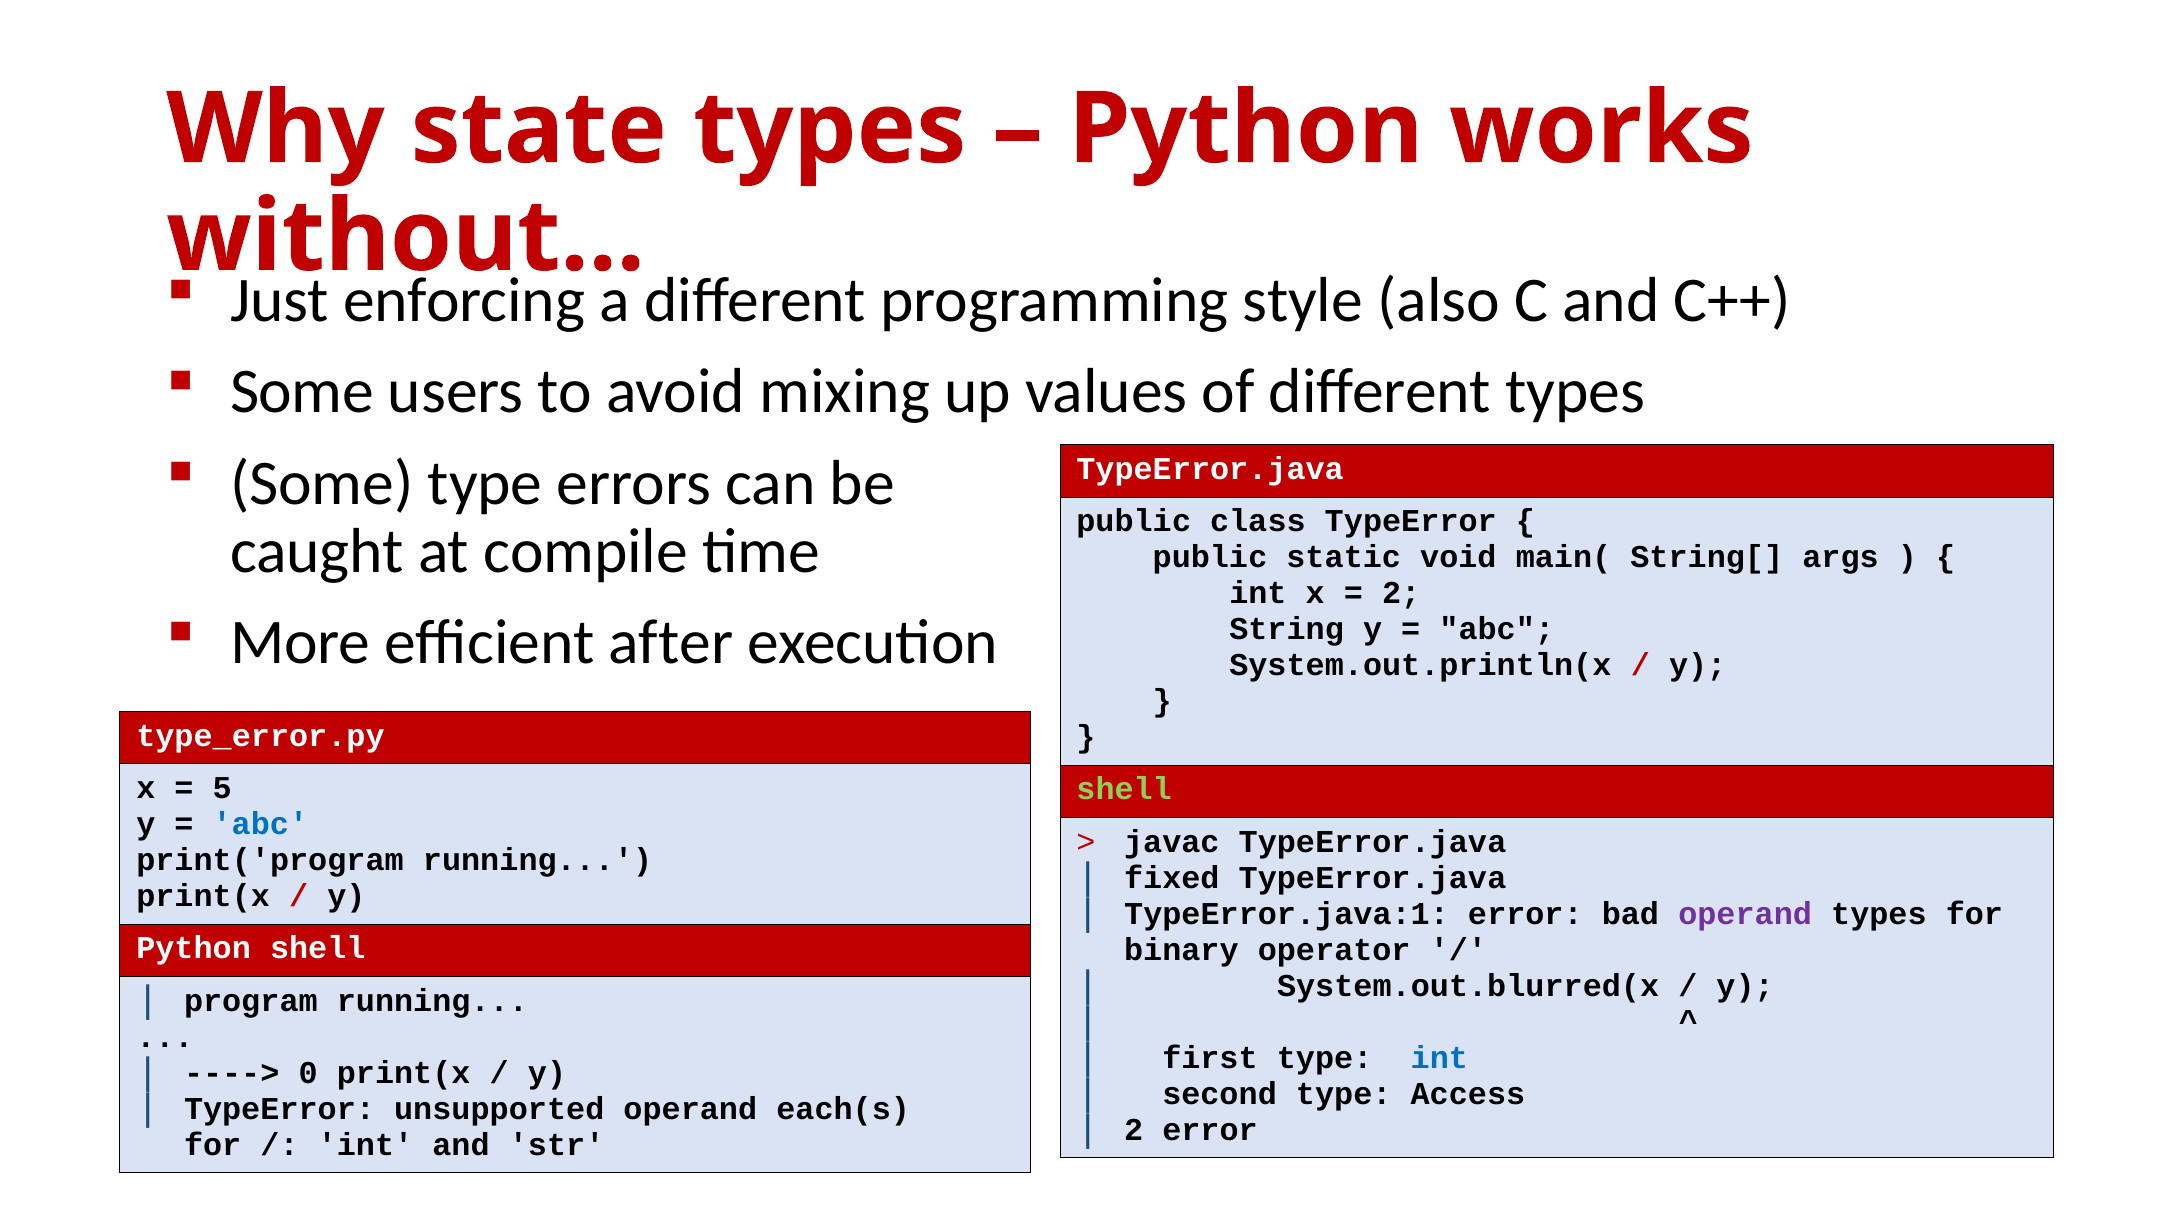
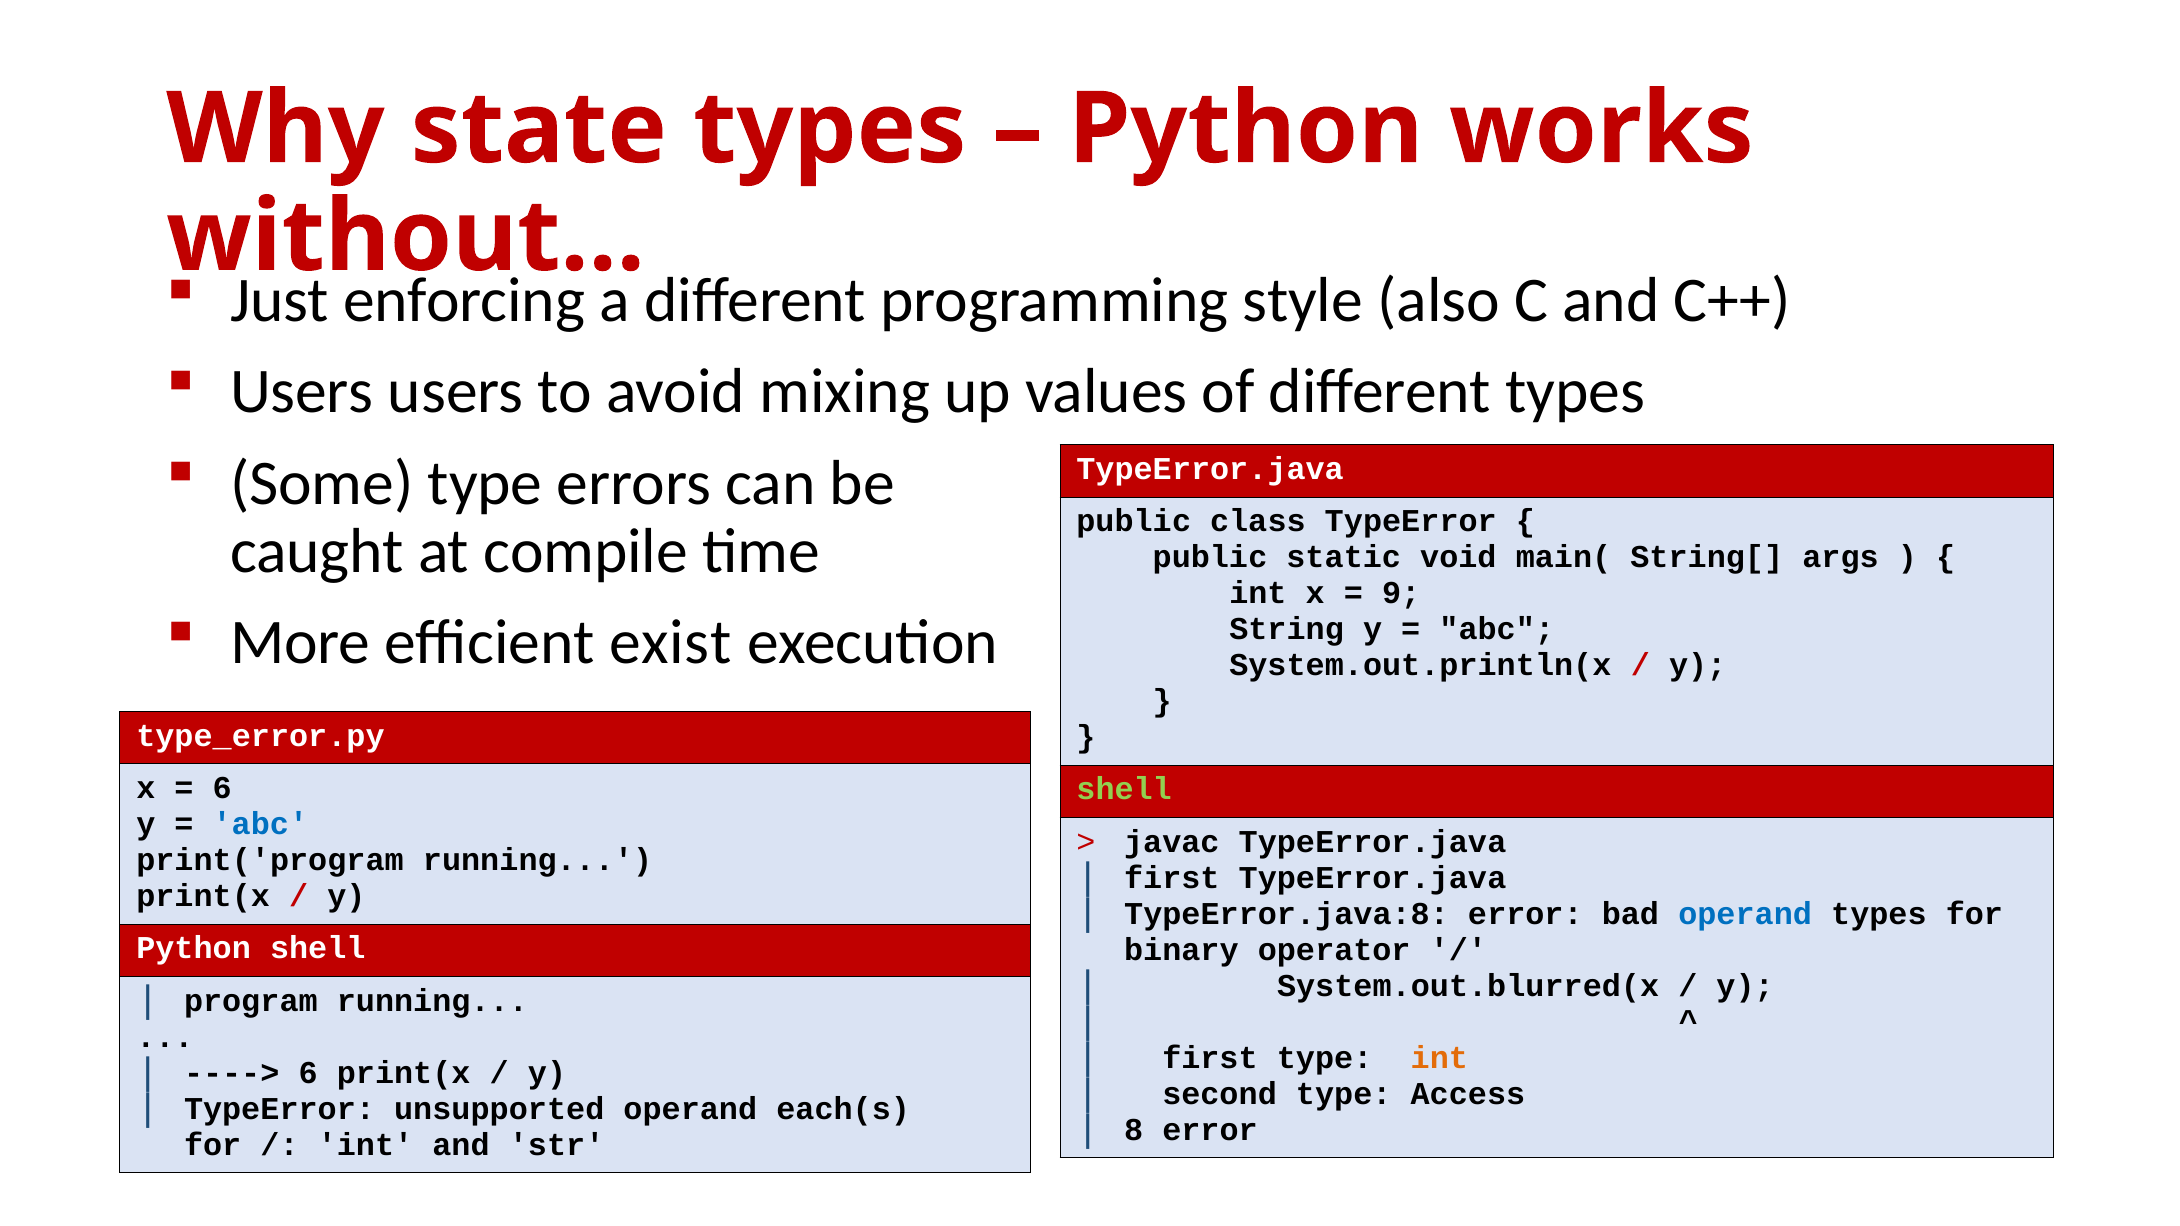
Some: Some -> Users (302, 392)
2: 2 -> 9 (1401, 593)
after: after -> exist (671, 643)
5: 5 -> 6 (222, 788)
fixed: fixed -> first (1172, 878)
TypeError.java:1: TypeError.java:1 -> TypeError.java:8 (1287, 914)
operand colour: purple -> blue (1745, 914)
int colour: blue -> orange (1439, 1058)
0: 0 -> 6 (308, 1073)
2: 2 -> 8 (1134, 1130)
